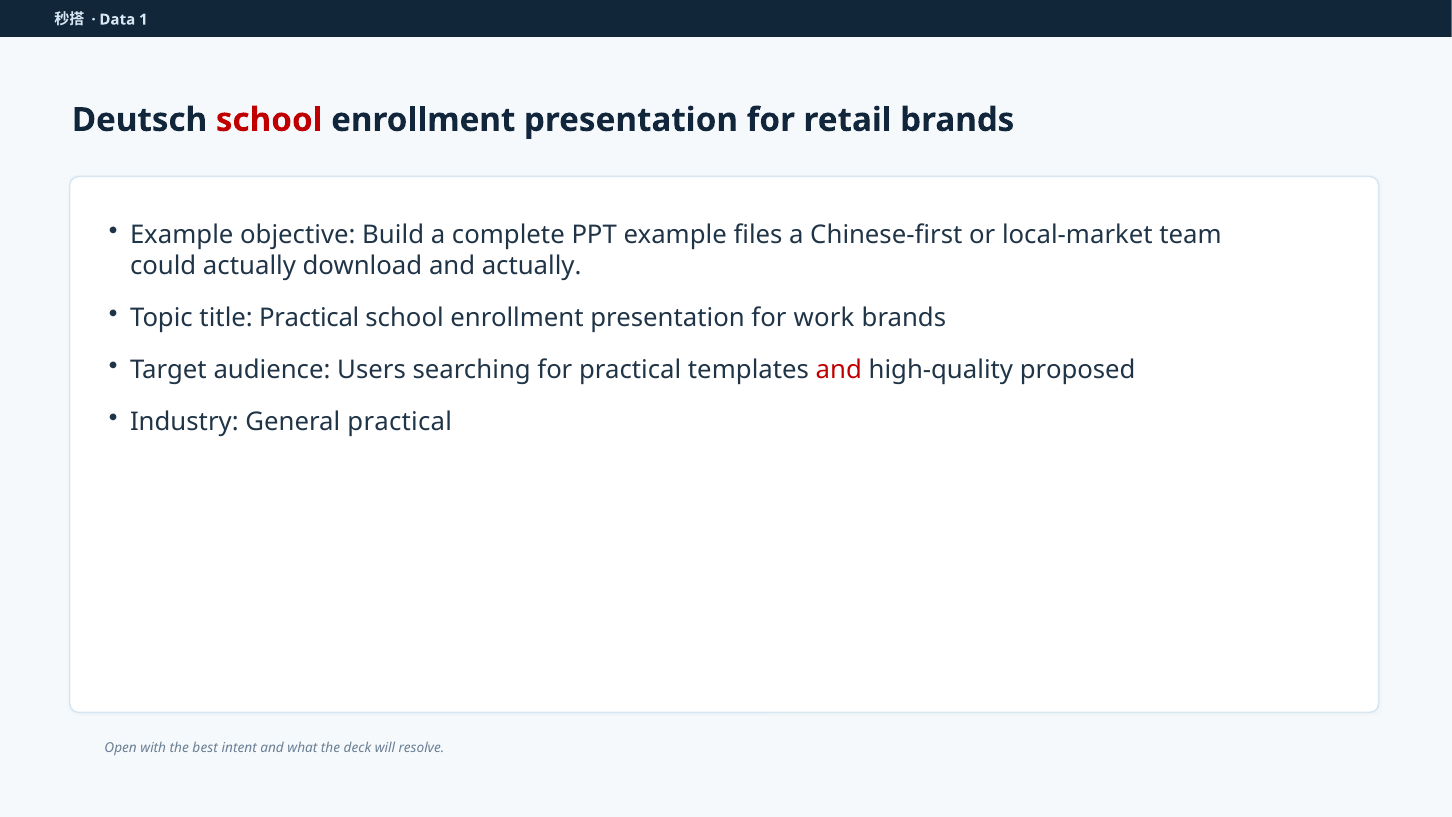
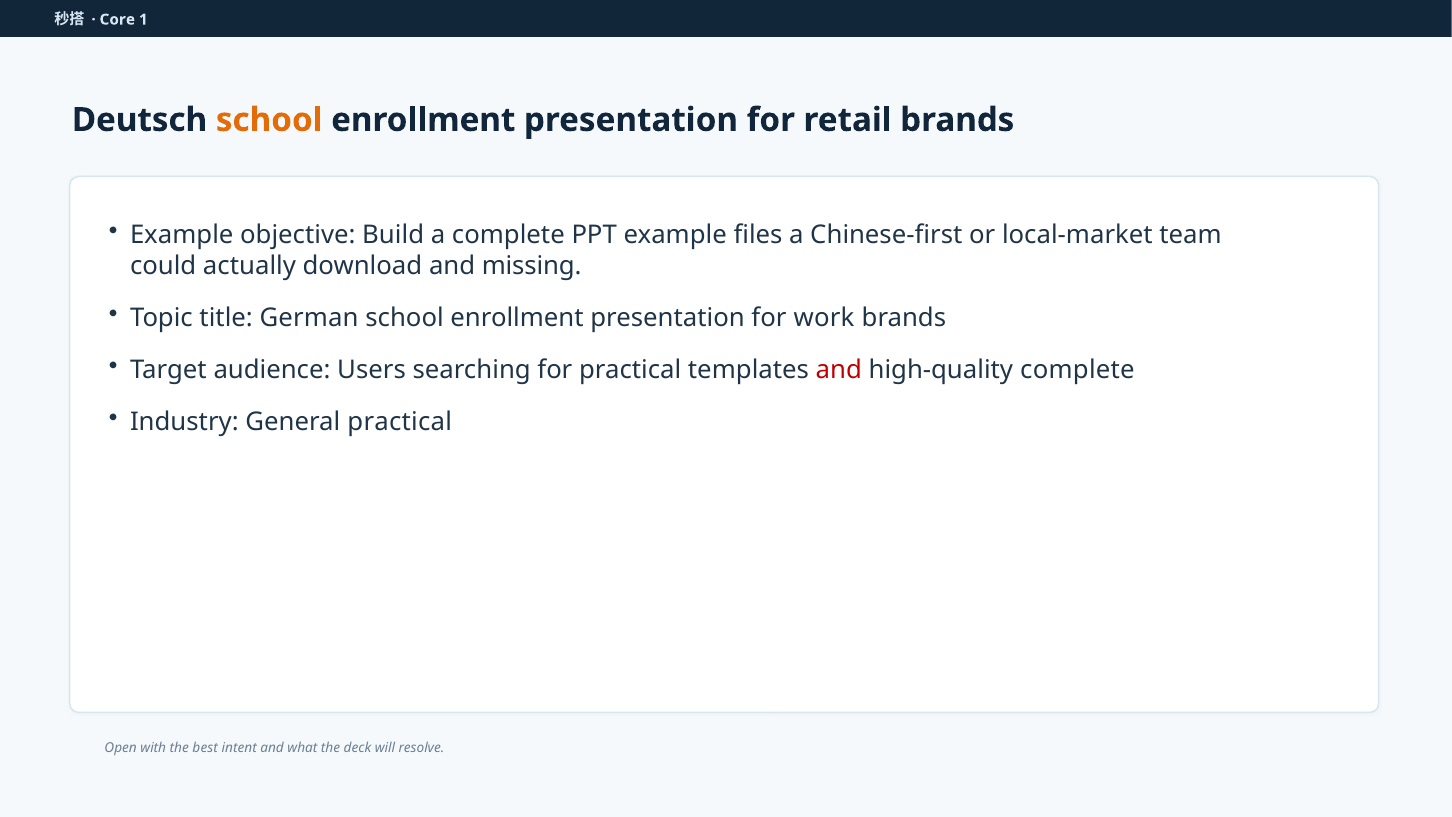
Data: Data -> Core (117, 20)
school colour: red -> orange (269, 120)
and actually: actually -> missing (532, 266)
title Practical: Practical -> German (309, 318)
high-quality proposed: proposed -> complete (1077, 370)
